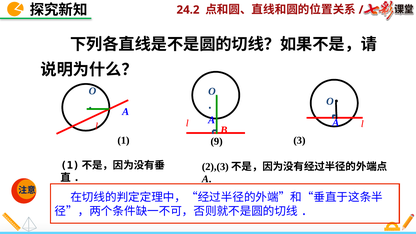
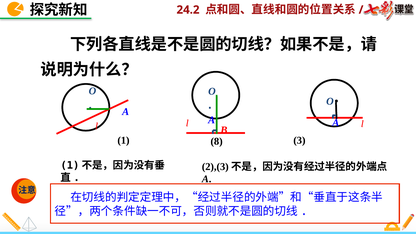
9: 9 -> 8 (217, 141)
